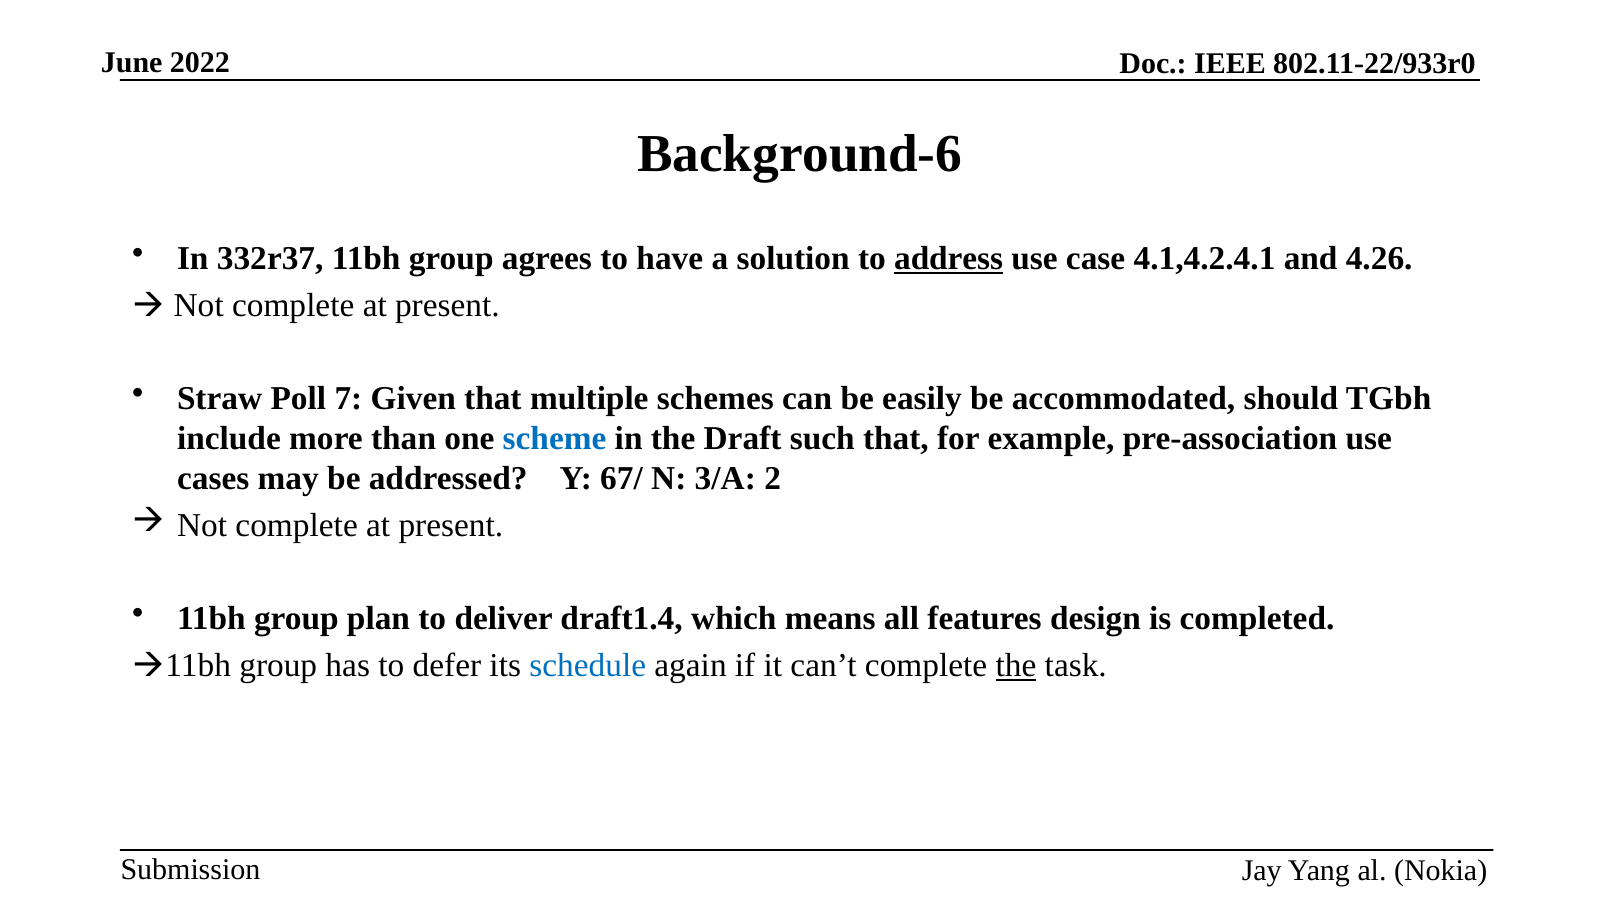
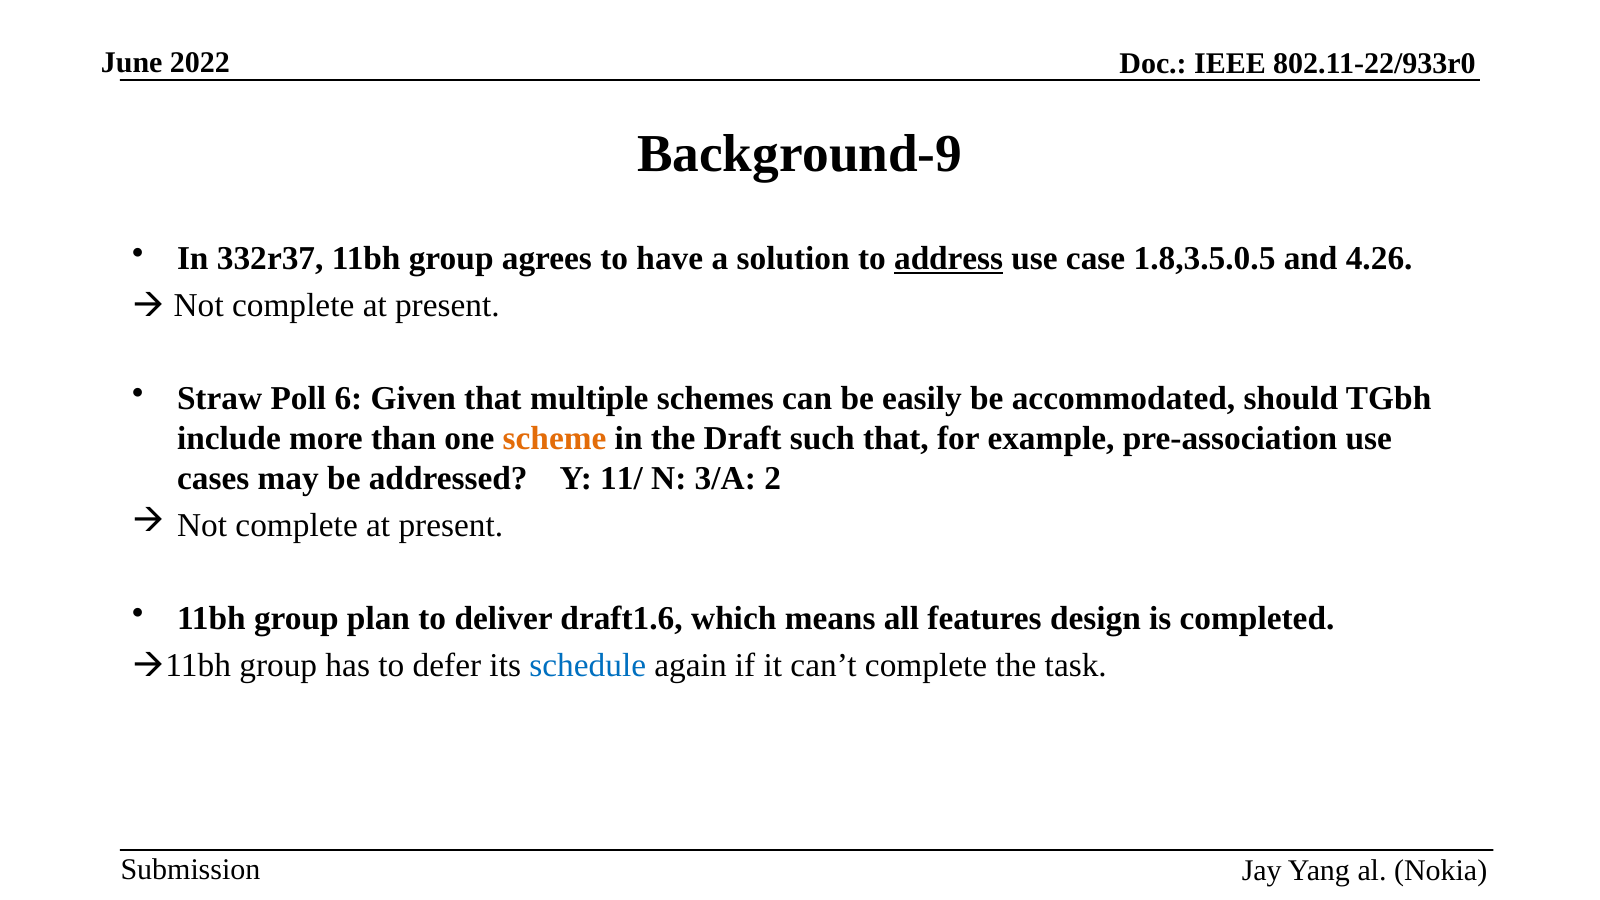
Background-6: Background-6 -> Background-9 (800, 154)
4.1,4.2.4.1: 4.1,4.2.4.1 -> 1.8,3.5.0.5 (1205, 258)
7: 7 -> 6 (348, 399)
scheme colour: blue -> orange (555, 439)
67/: 67/ -> 11/ (622, 479)
draft1.4: draft1.4 -> draft1.6 (622, 619)
the underline: present -> none (1016, 666)
